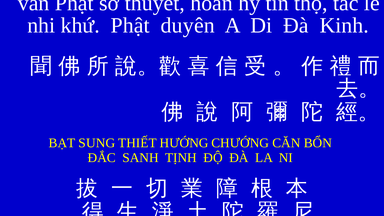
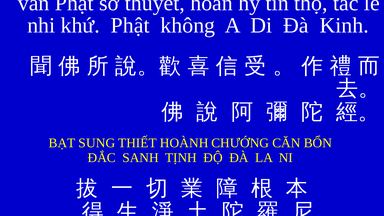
duyên: duyên -> không (188, 25)
HƯỚNG: HƯỚNG -> HOÀNH (184, 143)
